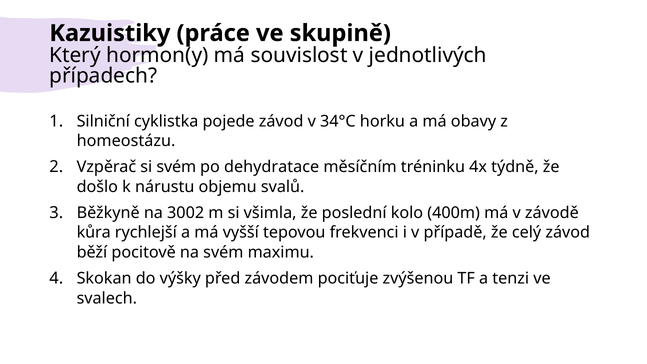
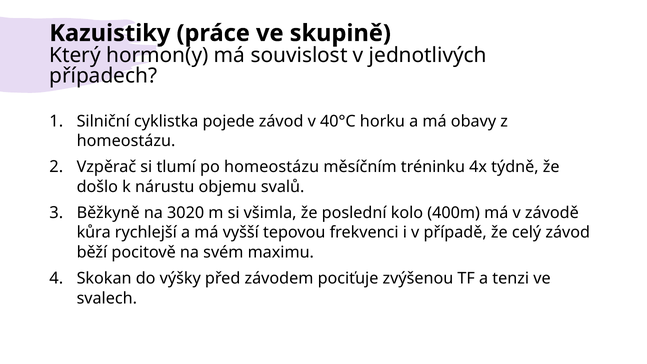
34°C: 34°C -> 40°C (338, 121)
si svém: svém -> tlumí (176, 167)
po dehydratace: dehydratace -> homeostázu (272, 167)
3002: 3002 -> 3020 (186, 213)
